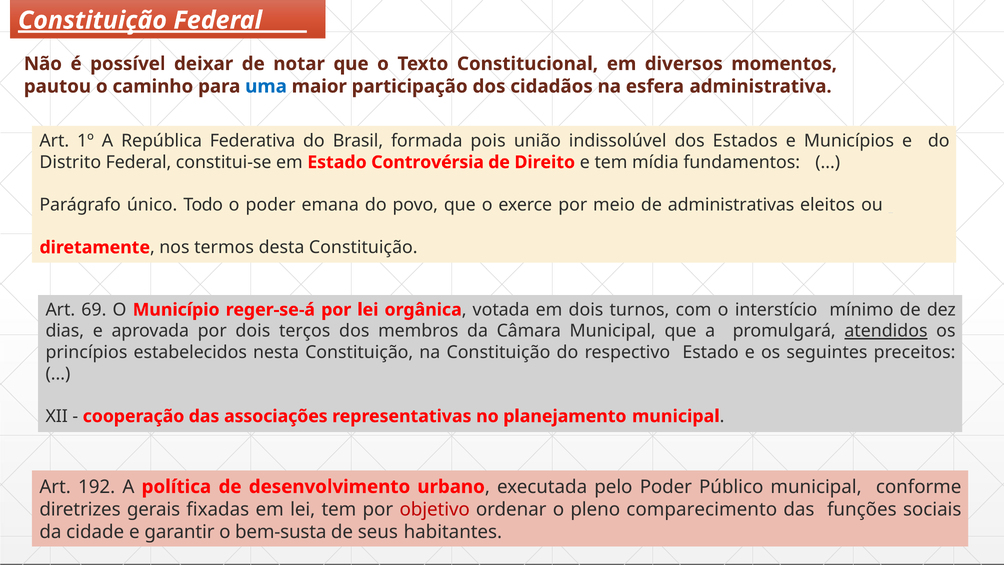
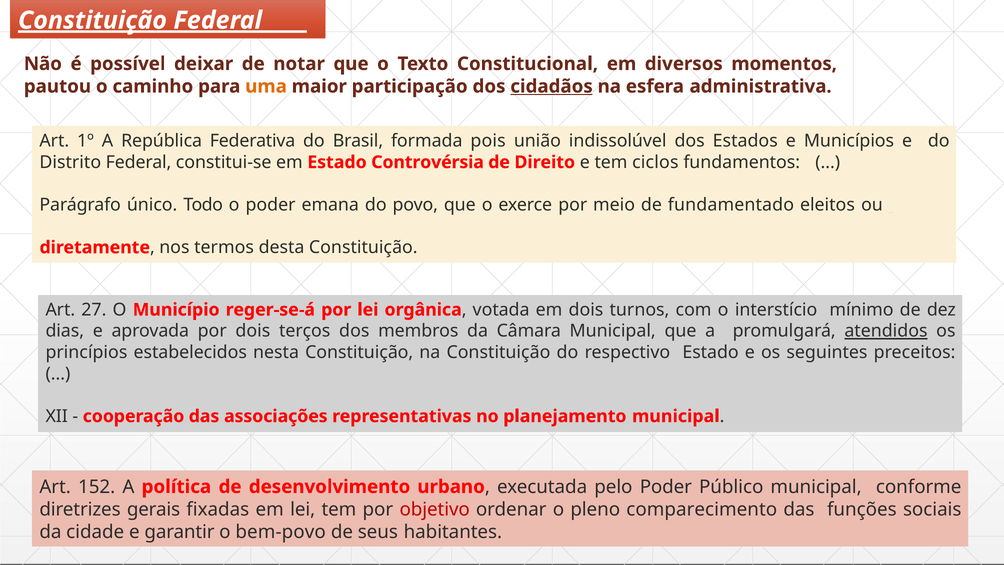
uma colour: blue -> orange (266, 86)
cidadãos underline: none -> present (552, 86)
mídia: mídia -> ciclos (655, 162)
administrativas: administrativas -> fundamentado (731, 205)
69: 69 -> 27 (94, 310)
192: 192 -> 152 (97, 487)
bem-susta: bem-susta -> bem-povo (281, 532)
